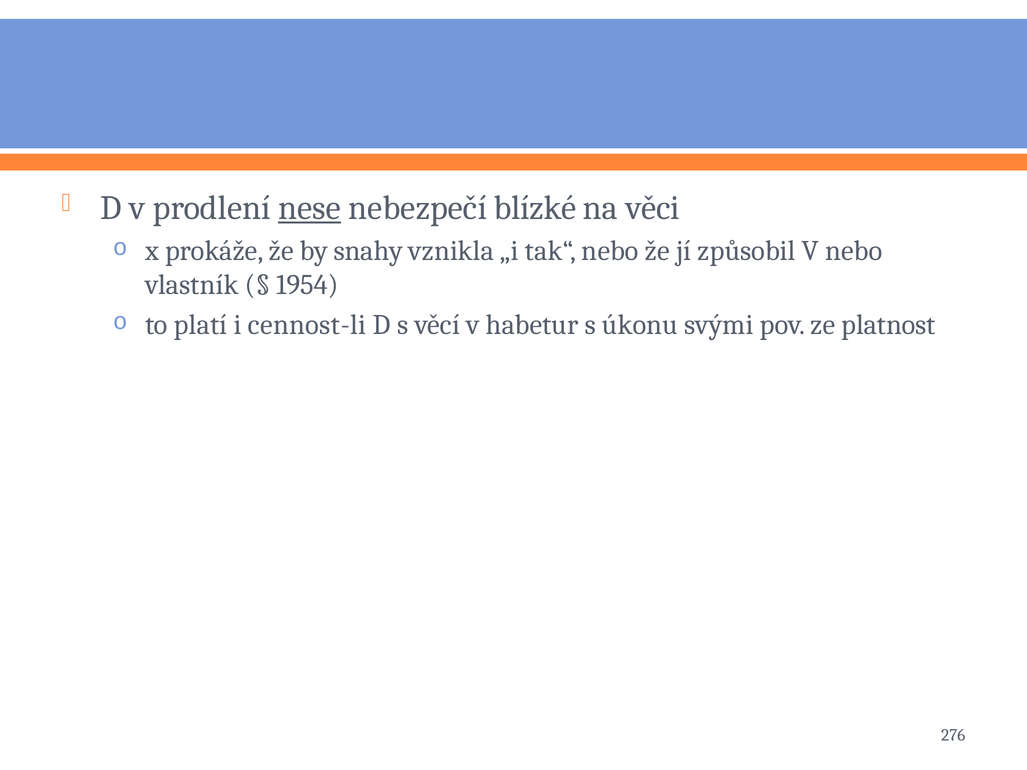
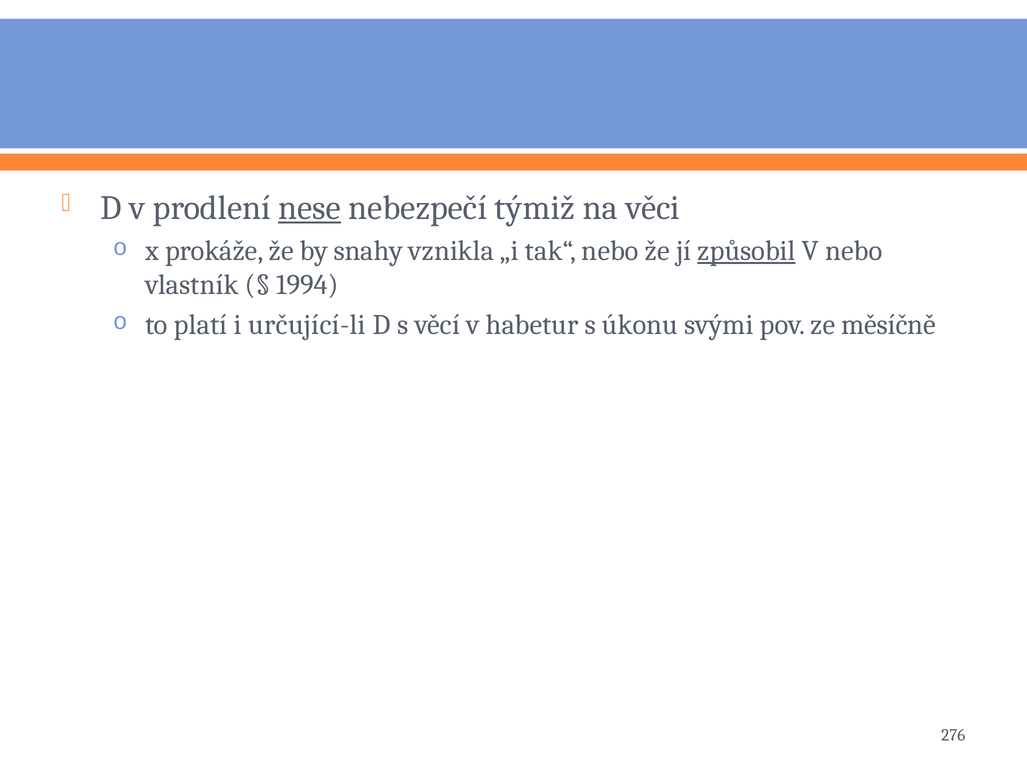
blízké: blízké -> týmiž (535, 208)
způsobil underline: none -> present (747, 251)
1954: 1954 -> 1994 (307, 285)
cennost-li: cennost-li -> určující-li (307, 325)
platnost: platnost -> měsíčně (889, 325)
